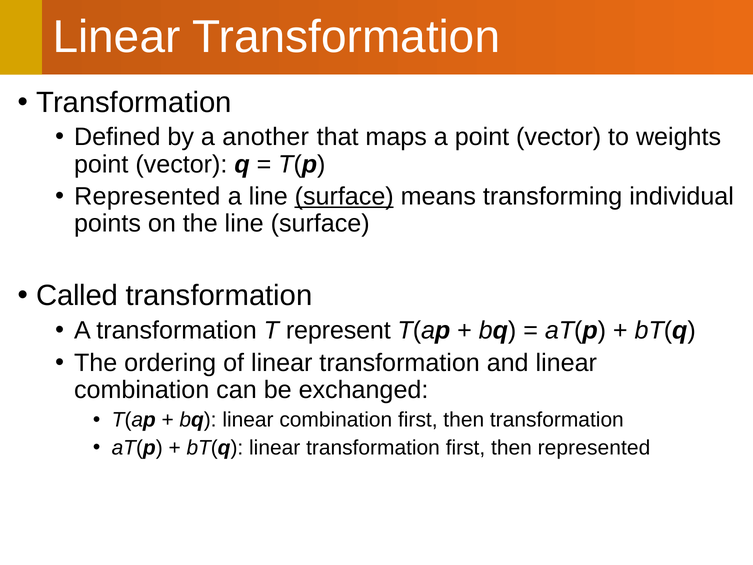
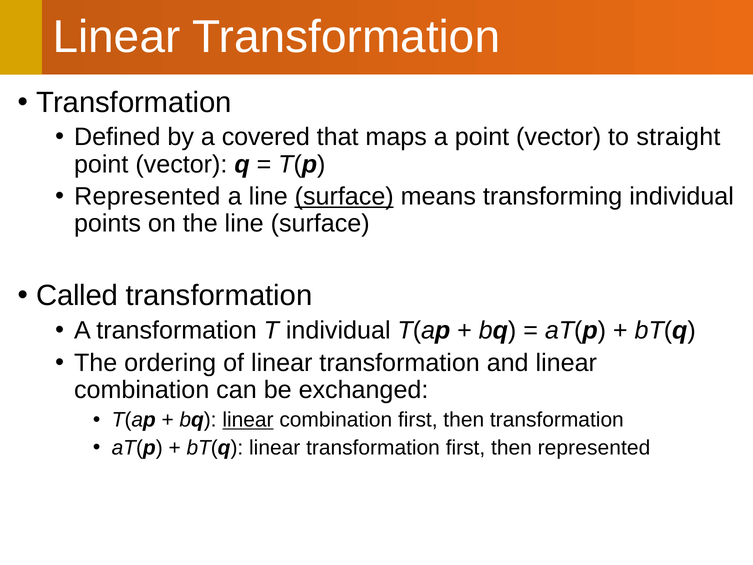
another: another -> covered (266, 137)
weights: weights -> straight (678, 137)
T represent: represent -> individual (338, 330)
linear underline: none -> present (248, 420)
